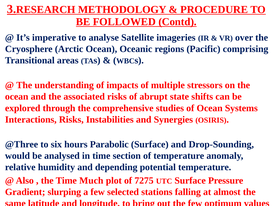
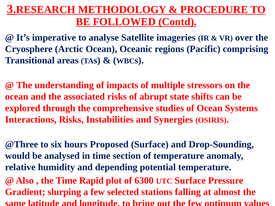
Parabolic: Parabolic -> Proposed (109, 144)
Much: Much -> Rapid (91, 181)
7275: 7275 -> 6300 (144, 181)
